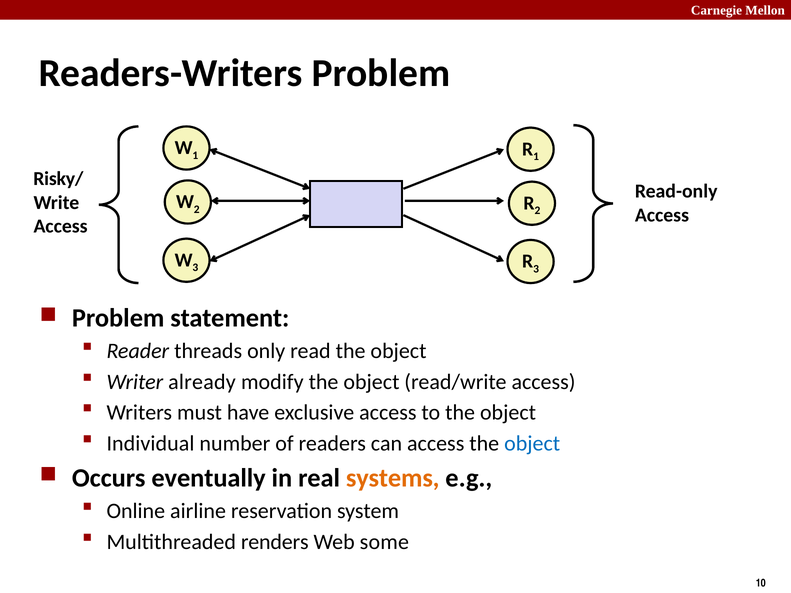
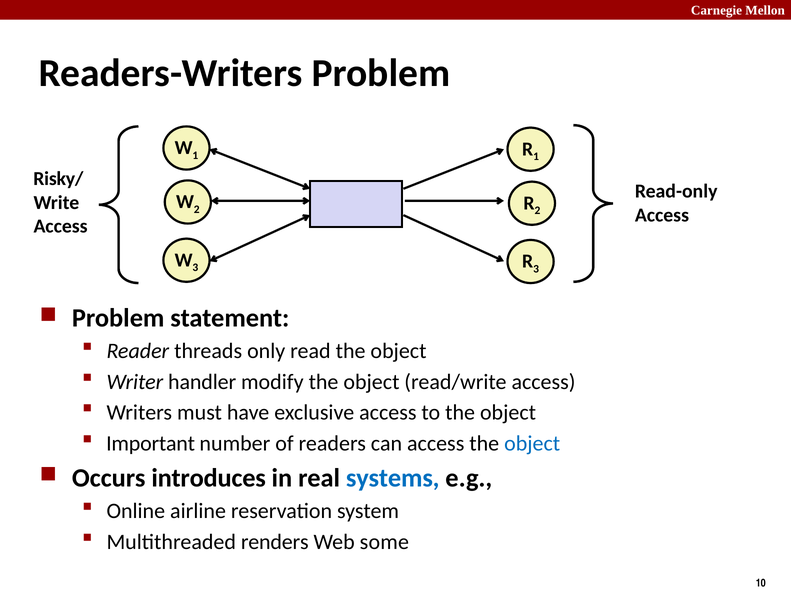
already: already -> handler (202, 382)
Individual: Individual -> Important (151, 444)
eventually: eventually -> introduces (209, 478)
systems colour: orange -> blue (393, 478)
